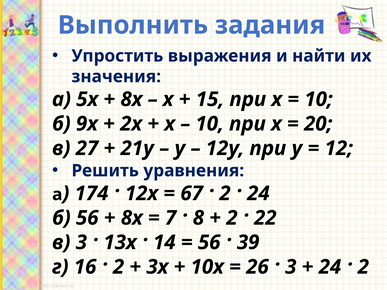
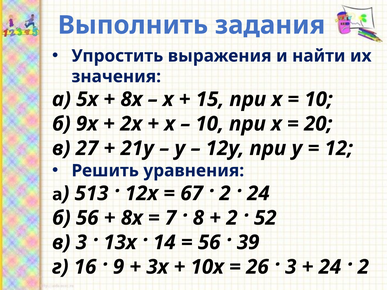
174: 174 -> 513 (92, 194)
22: 22 -> 52 (265, 218)
2: 2 -> 9 (119, 267)
